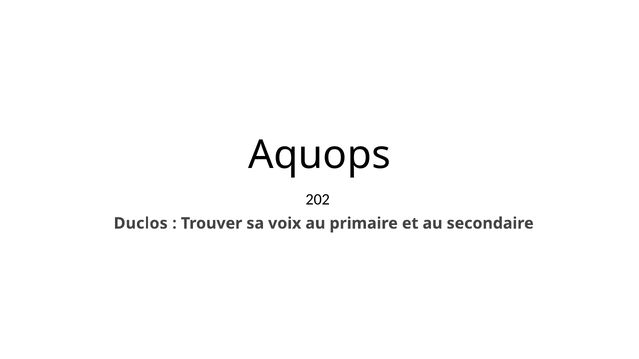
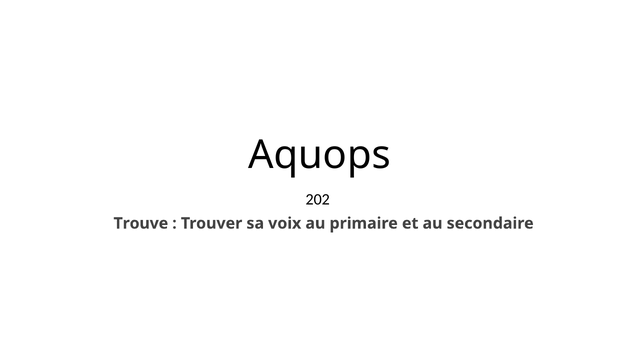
Duclos: Duclos -> Trouve (141, 224)
